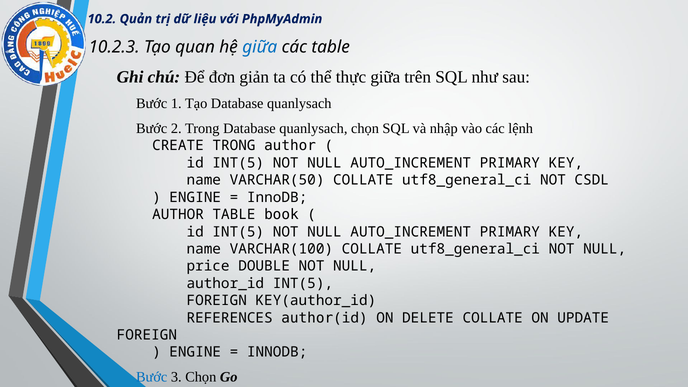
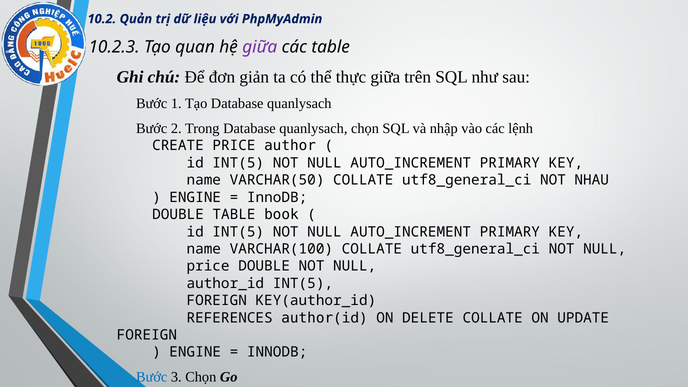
giữa colour: blue -> purple (260, 47)
CREATE TRONG: TRONG -> PRICE (234, 146)
CSDL: CSDL -> NHAU (592, 180)
AUTHOR: AUTHOR -> DOUBLE (178, 215)
